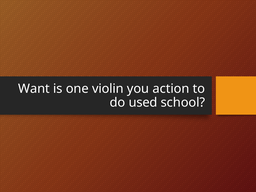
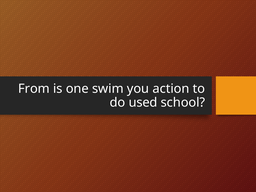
Want: Want -> From (34, 89)
violin: violin -> swim (108, 89)
